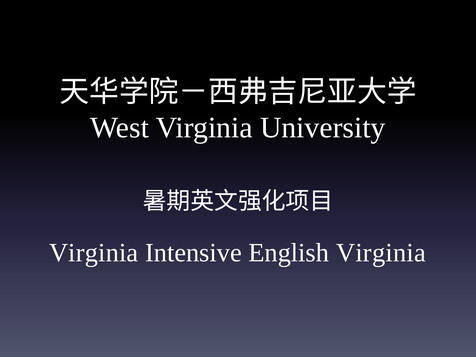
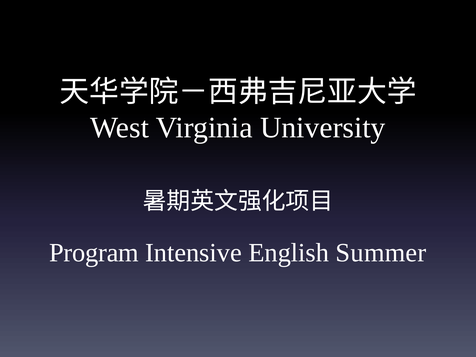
Virginia: Virginia -> Program (94, 253)
English Virginia: Virginia -> Summer (381, 253)
